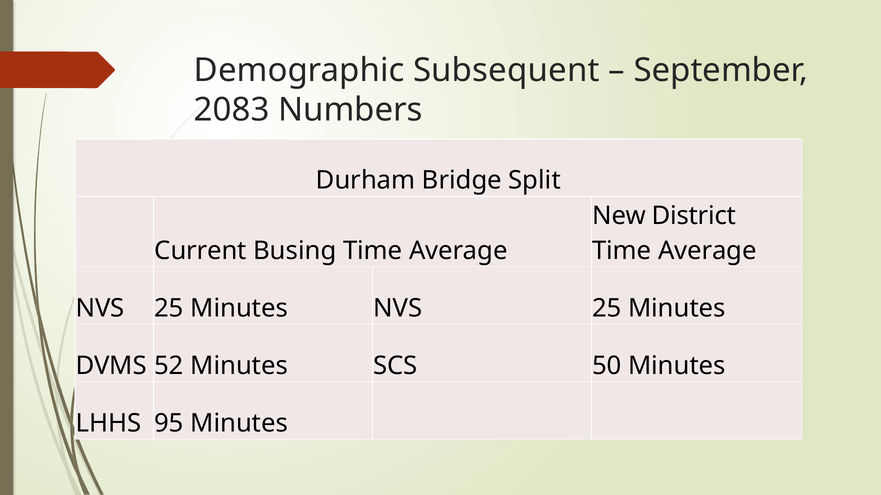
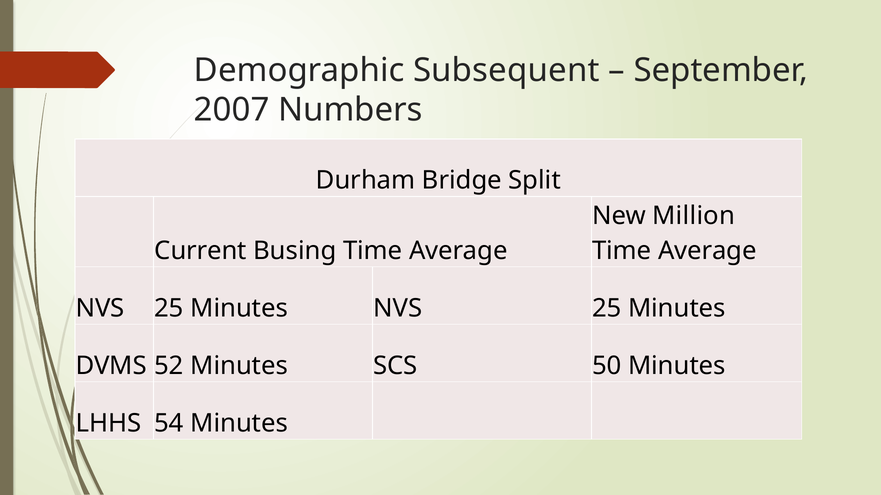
2083: 2083 -> 2007 (232, 110)
District: District -> Million (694, 216)
95: 95 -> 54 (169, 424)
